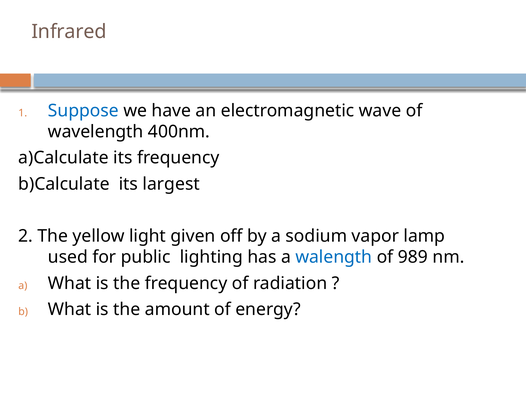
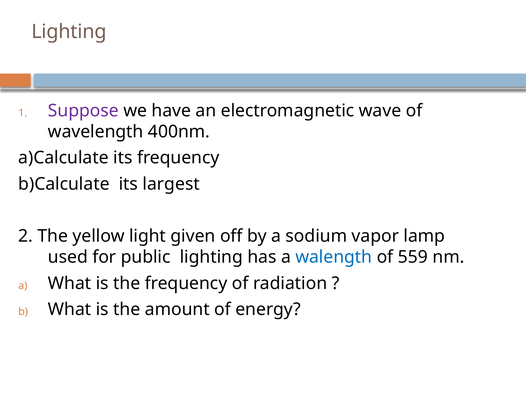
Infrared: Infrared -> Lighting (69, 32)
Suppose colour: blue -> purple (83, 111)
989: 989 -> 559 (413, 257)
